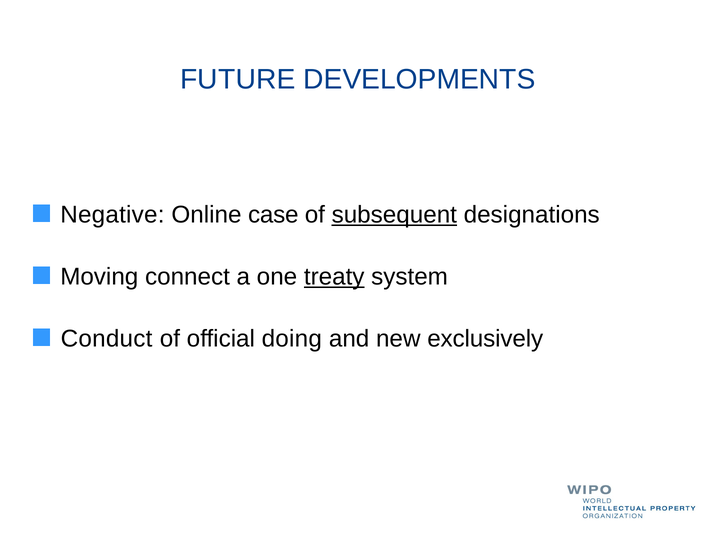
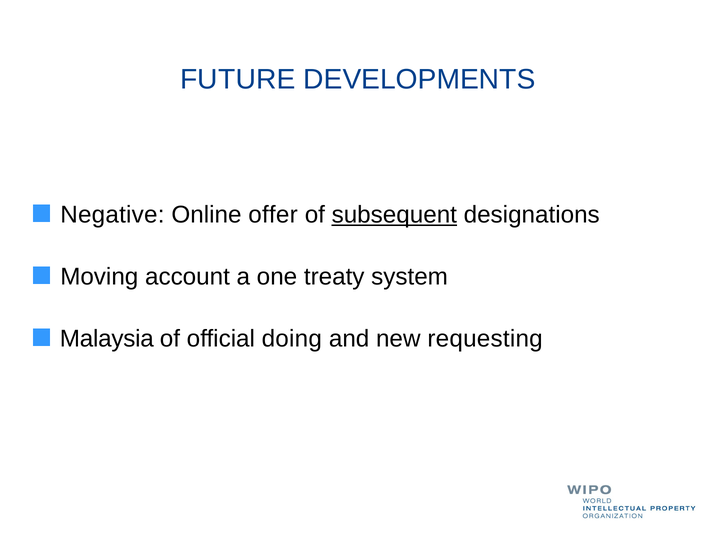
case: case -> offer (273, 215)
connect: connect -> account (187, 277)
treaty underline: present -> none (334, 277)
Conduct: Conduct -> Malaysia (107, 339)
exclusively: exclusively -> requesting (485, 339)
